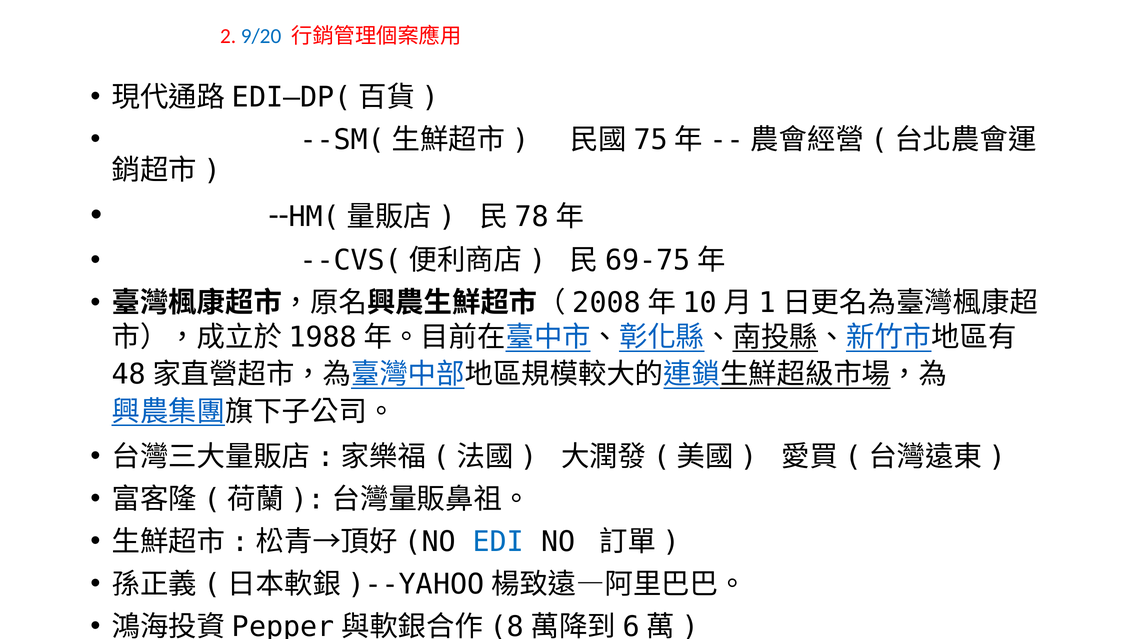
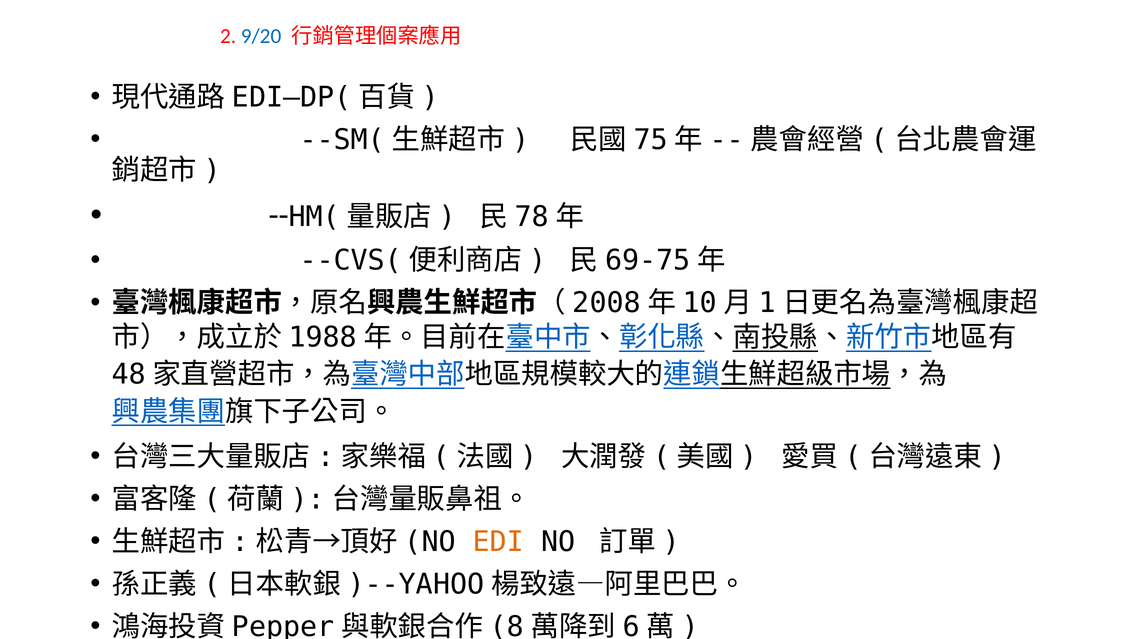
EDI colour: blue -> orange (498, 541)
